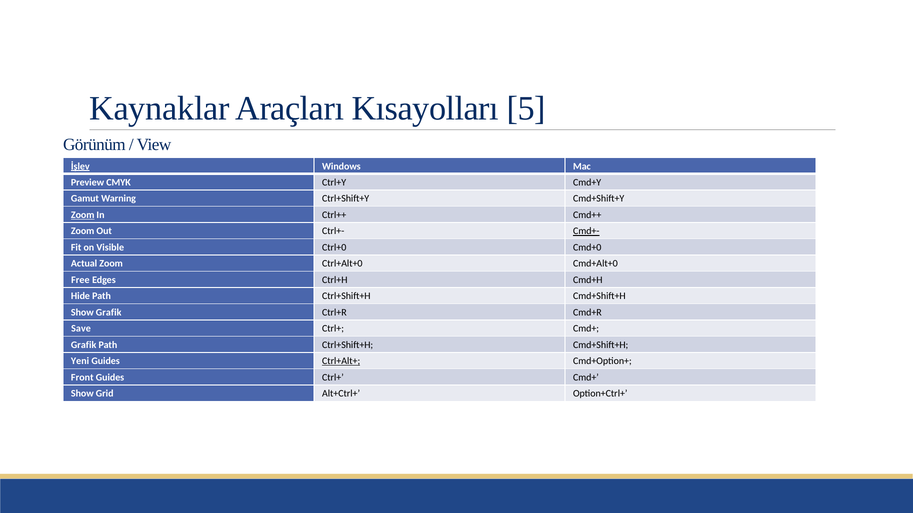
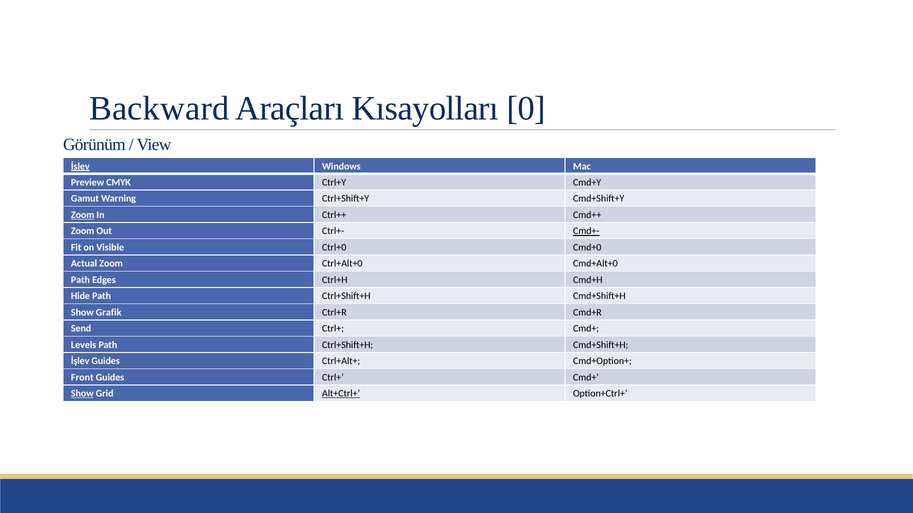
Kaynaklar: Kaynaklar -> Backward (159, 108)
5: 5 -> 0 (526, 108)
Free: Free -> Path (80, 280)
Save: Save -> Send (81, 329)
Grafik: Grafik -> Levels (84, 345)
Yeni: Yeni -> İşlev (80, 361)
Ctrl+Alt+ underline: present -> none (341, 361)
Show underline: none -> present (82, 394)
Alt+Ctrl+ underline: none -> present (341, 394)
